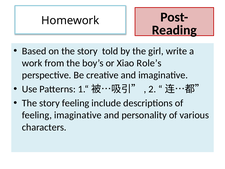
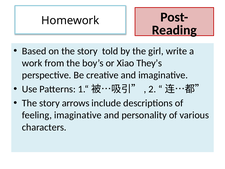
Role’s: Role’s -> They’s (149, 63)
story feeling: feeling -> arrows (76, 103)
